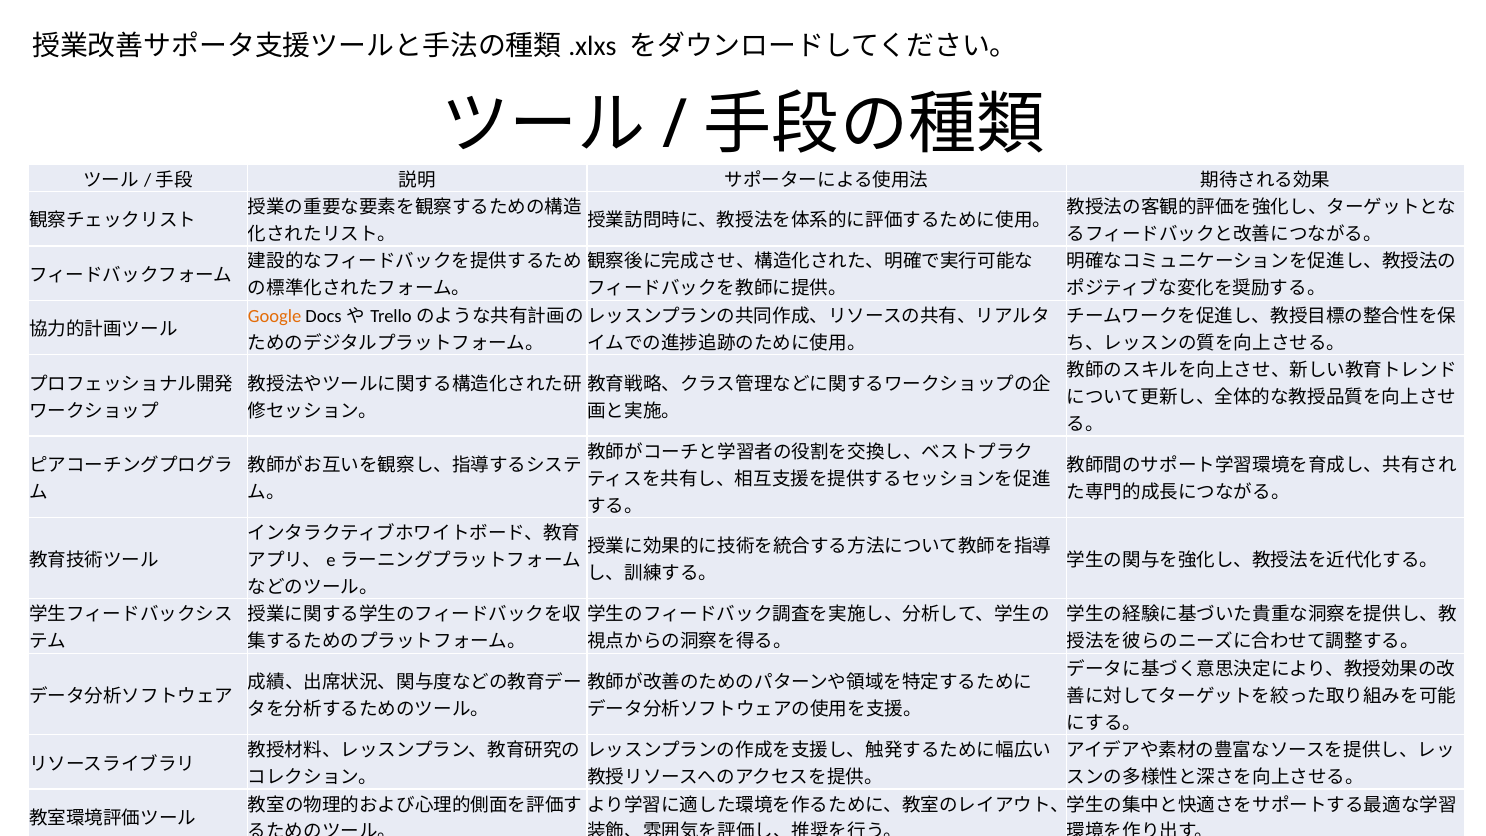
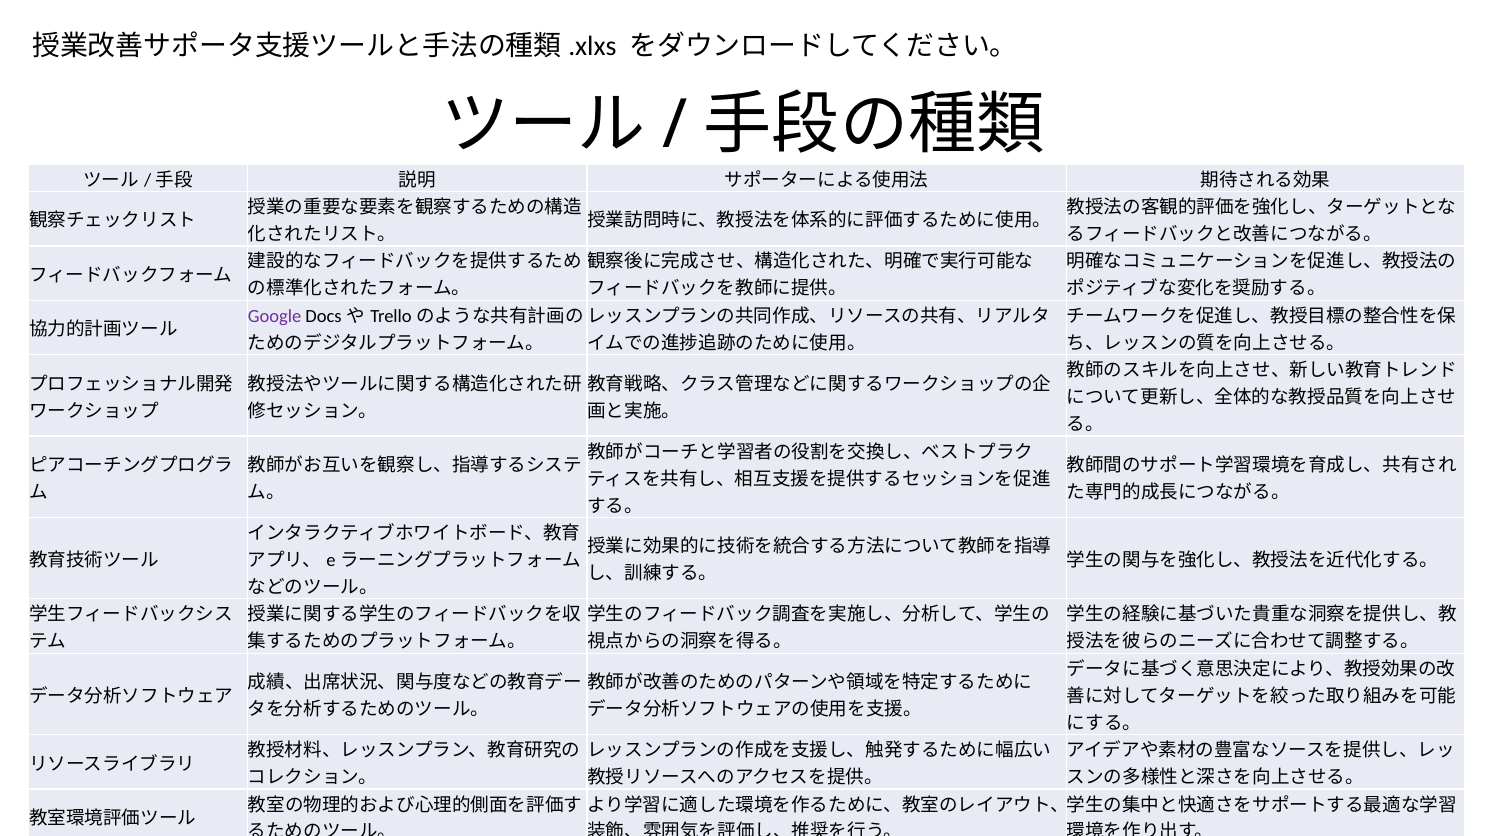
Google colour: orange -> purple (275, 316)
